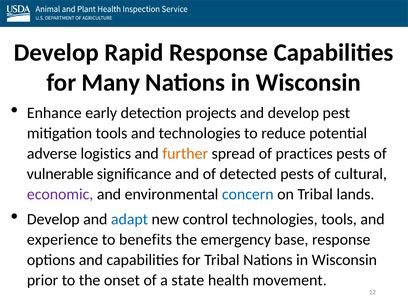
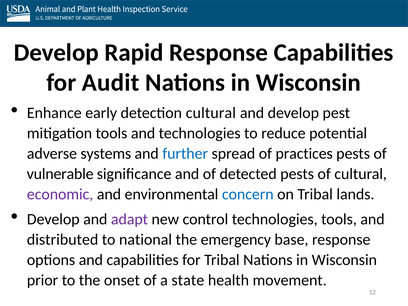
Many: Many -> Audit (111, 82)
detection projects: projects -> cultural (211, 113)
logistics: logistics -> systems (106, 154)
further colour: orange -> blue (185, 154)
adapt colour: blue -> purple (129, 219)
experience: experience -> distributed (63, 240)
benefits: benefits -> national (146, 240)
